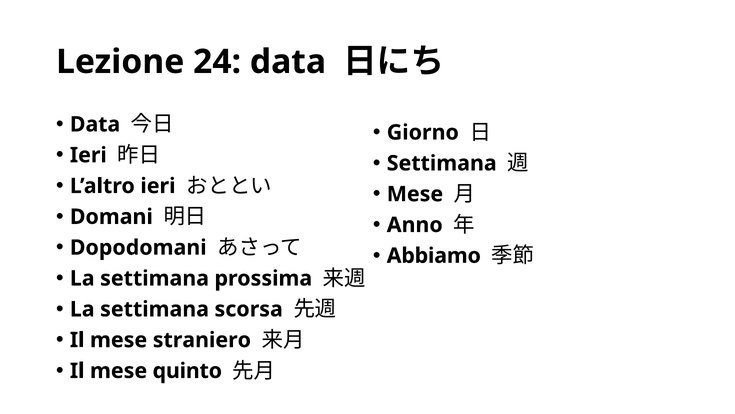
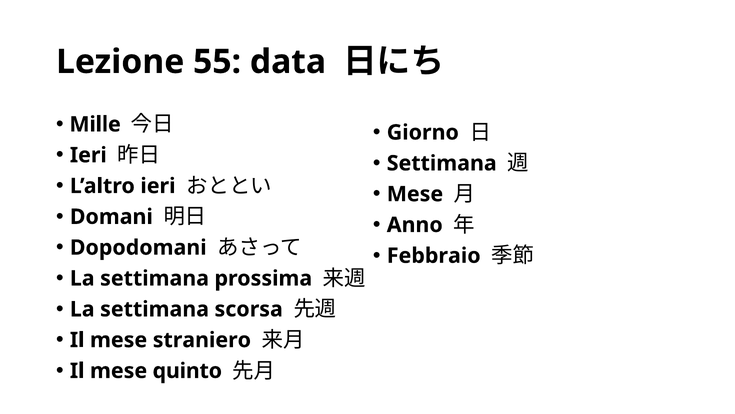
24: 24 -> 55 (217, 62)
Data: Data -> Mille (95, 124)
Abbiamo: Abbiamo -> Febbraio (434, 255)
